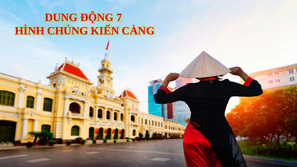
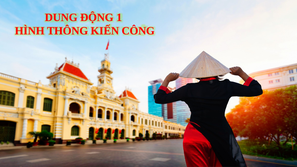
7: 7 -> 1 (119, 17)
CHÚNG: CHÚNG -> THÔNG (68, 31)
CÀNG: CÀNG -> CÔNG (138, 31)
